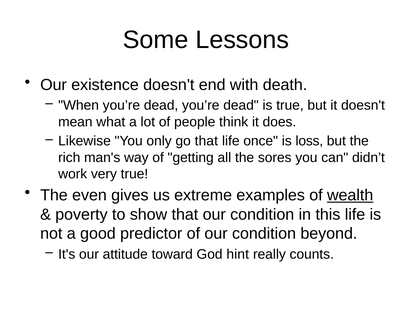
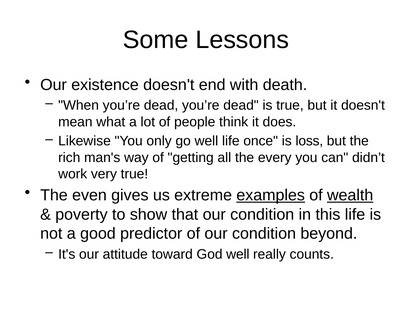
go that: that -> well (206, 141)
sores: sores -> every (275, 158)
examples underline: none -> present (271, 195)
God hint: hint -> well (238, 254)
